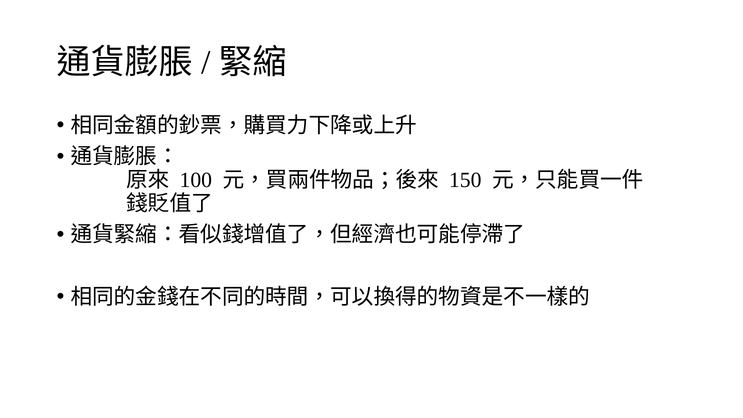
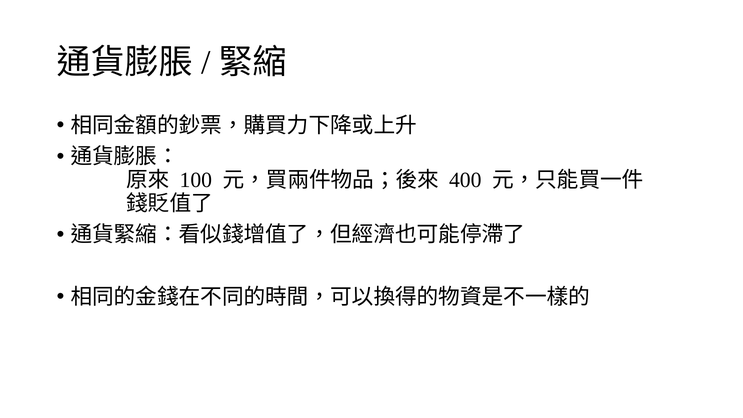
150: 150 -> 400 (465, 180)
